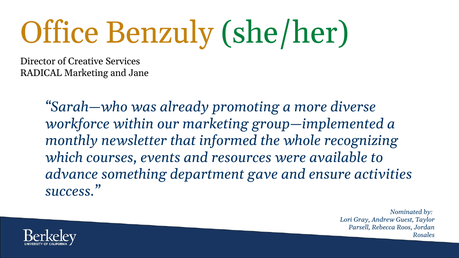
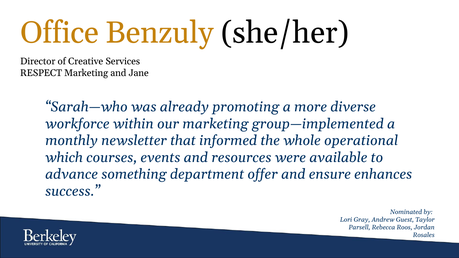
she/her colour: green -> black (285, 33)
RADICAL: RADICAL -> RESPECT (41, 73)
recognizing: recognizing -> operational (361, 141)
gave: gave -> offer (263, 174)
activities: activities -> enhances (383, 174)
